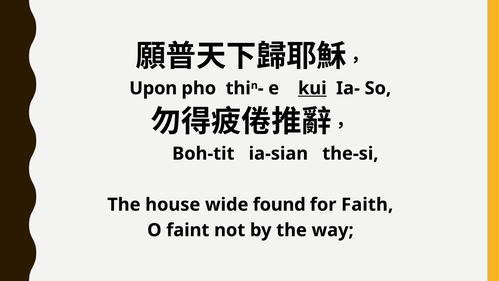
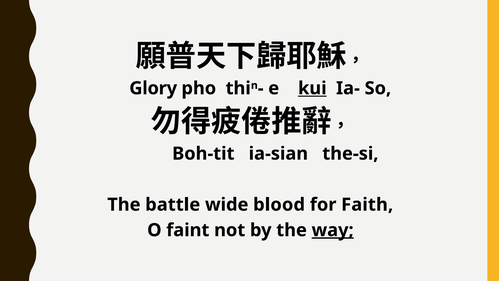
Upon: Upon -> Glory (153, 88)
house: house -> battle (173, 204)
found: found -> blood (279, 204)
way underline: none -> present (333, 230)
